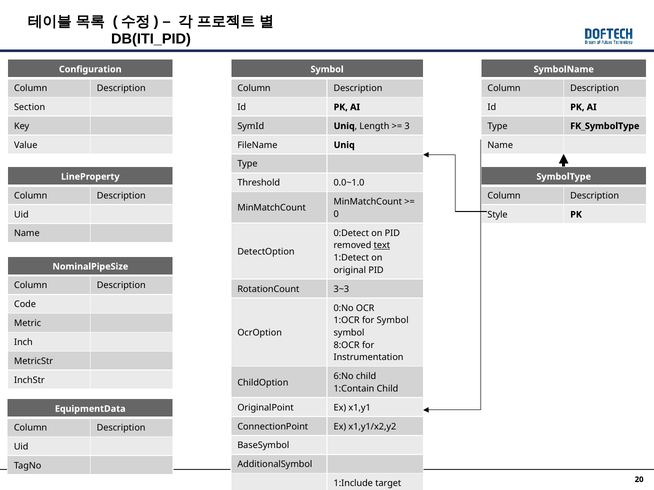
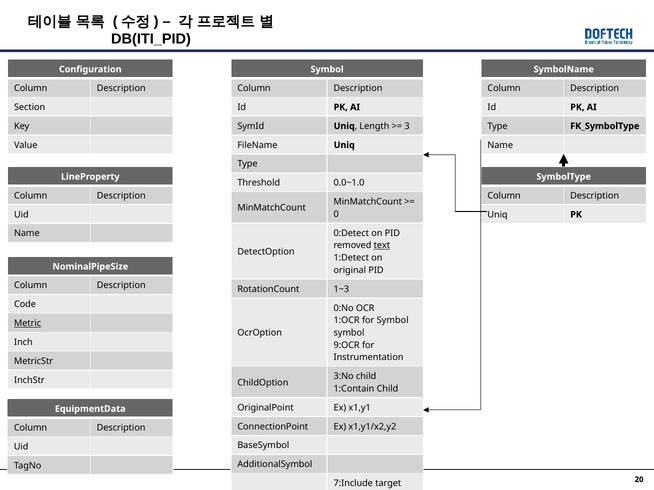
Style: Style -> Uniq (498, 215)
3~3: 3~3 -> 1~3 (341, 289)
Metric underline: none -> present (28, 324)
8:OCR: 8:OCR -> 9:OCR (347, 345)
6:No: 6:No -> 3:No (344, 377)
1:Include: 1:Include -> 7:Include (353, 484)
